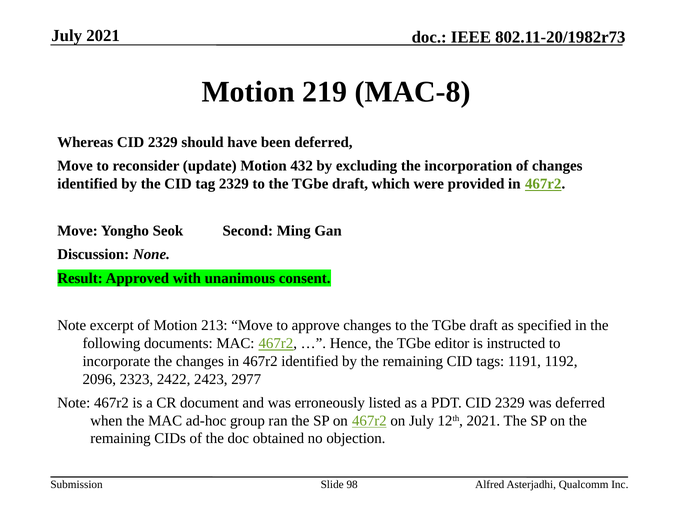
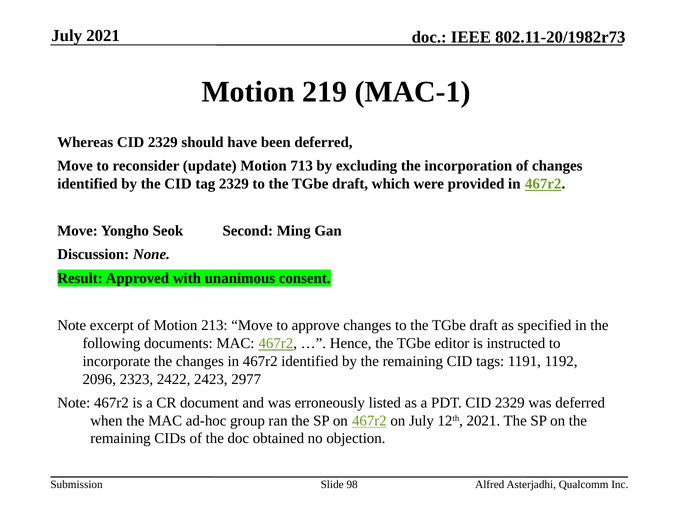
MAC-8: MAC-8 -> MAC-1 (413, 92)
432: 432 -> 713 (302, 166)
